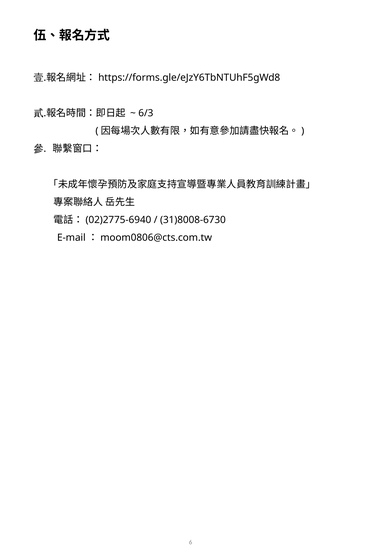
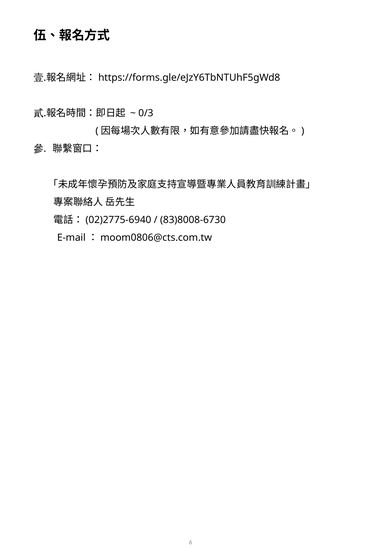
6/3: 6/3 -> 0/3 (146, 113)
31)8008-6730: 31)8008-6730 -> 83)8008-6730 (193, 220)
